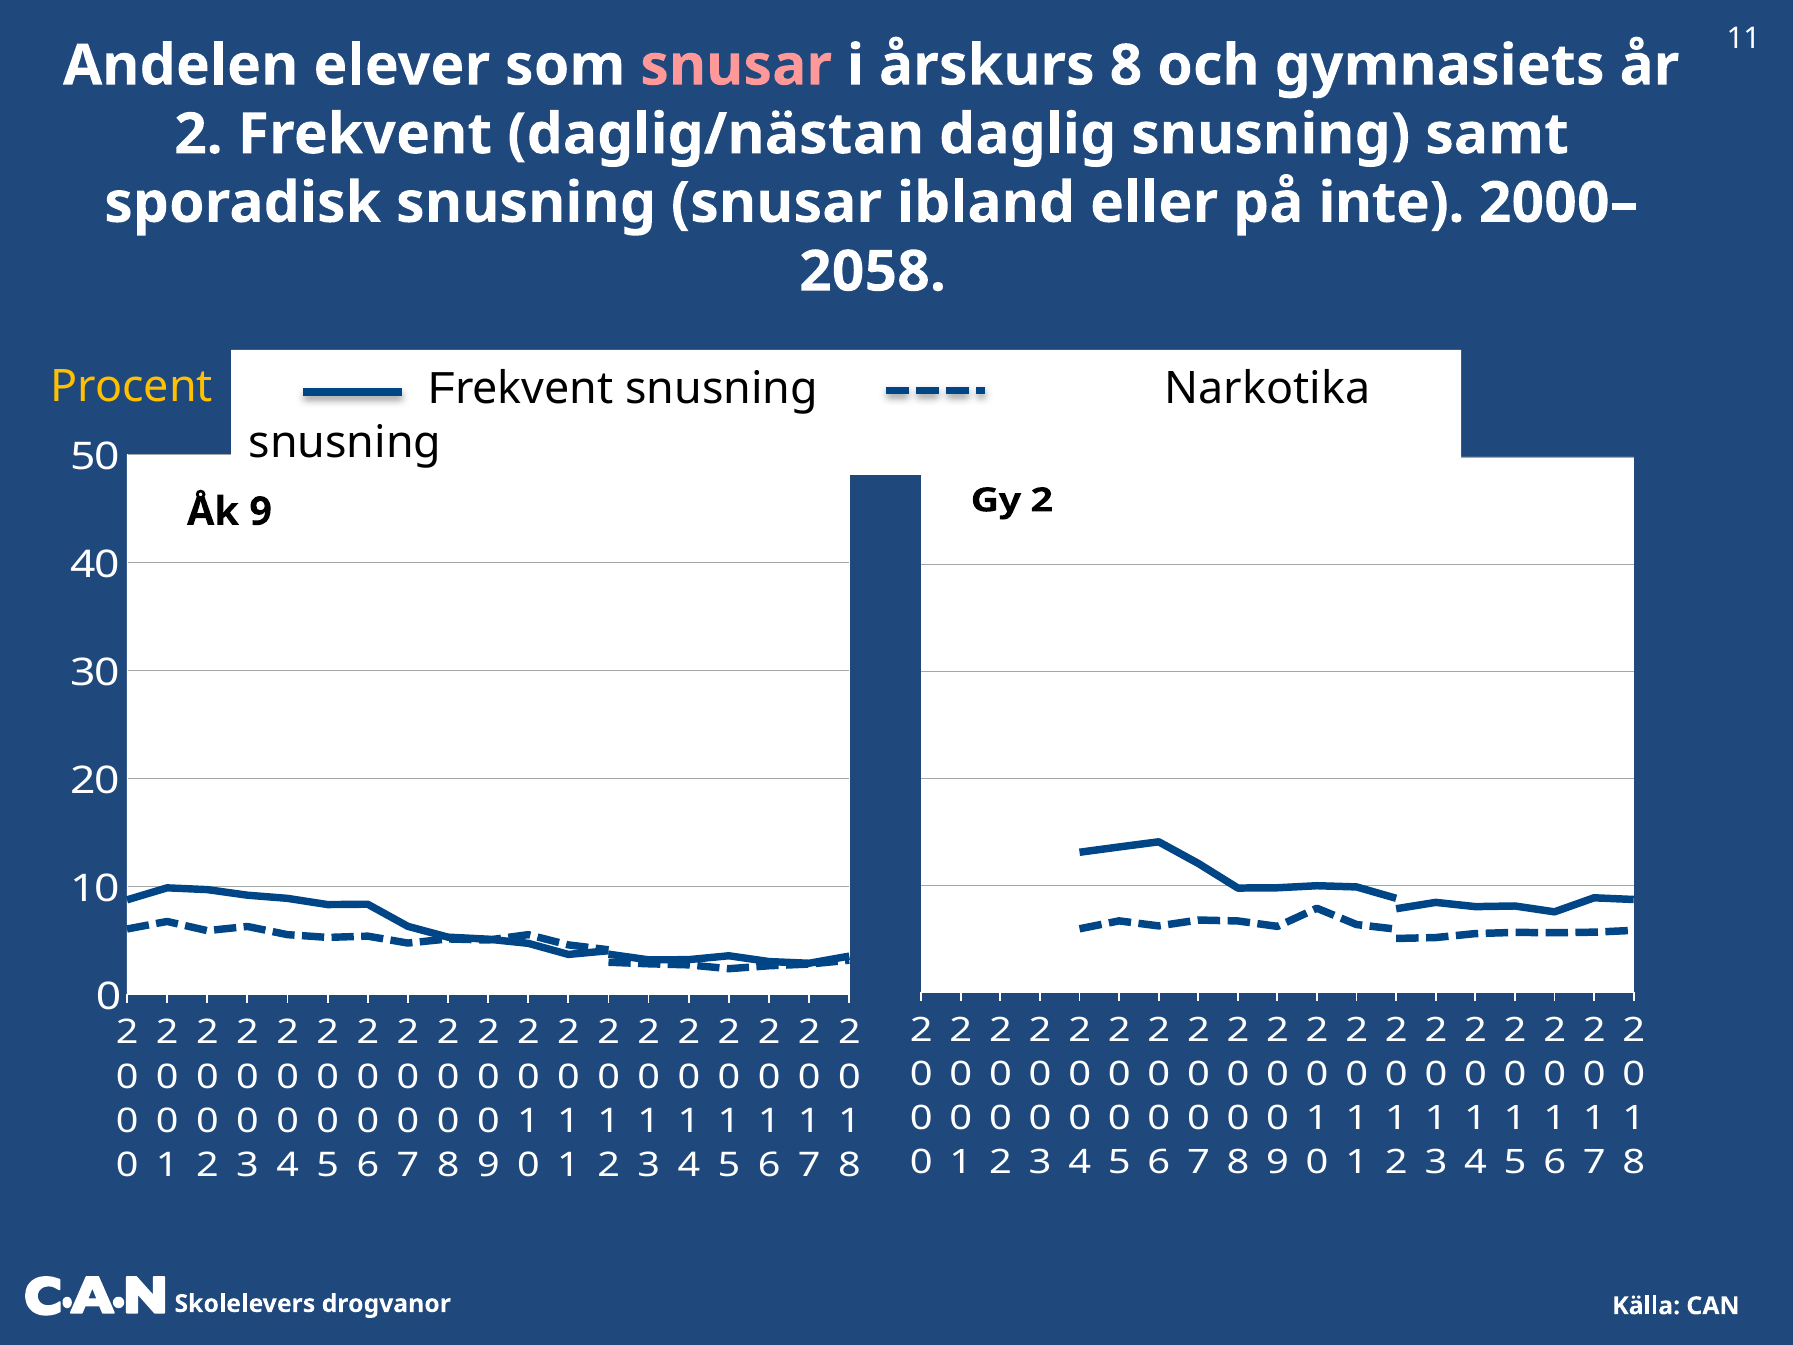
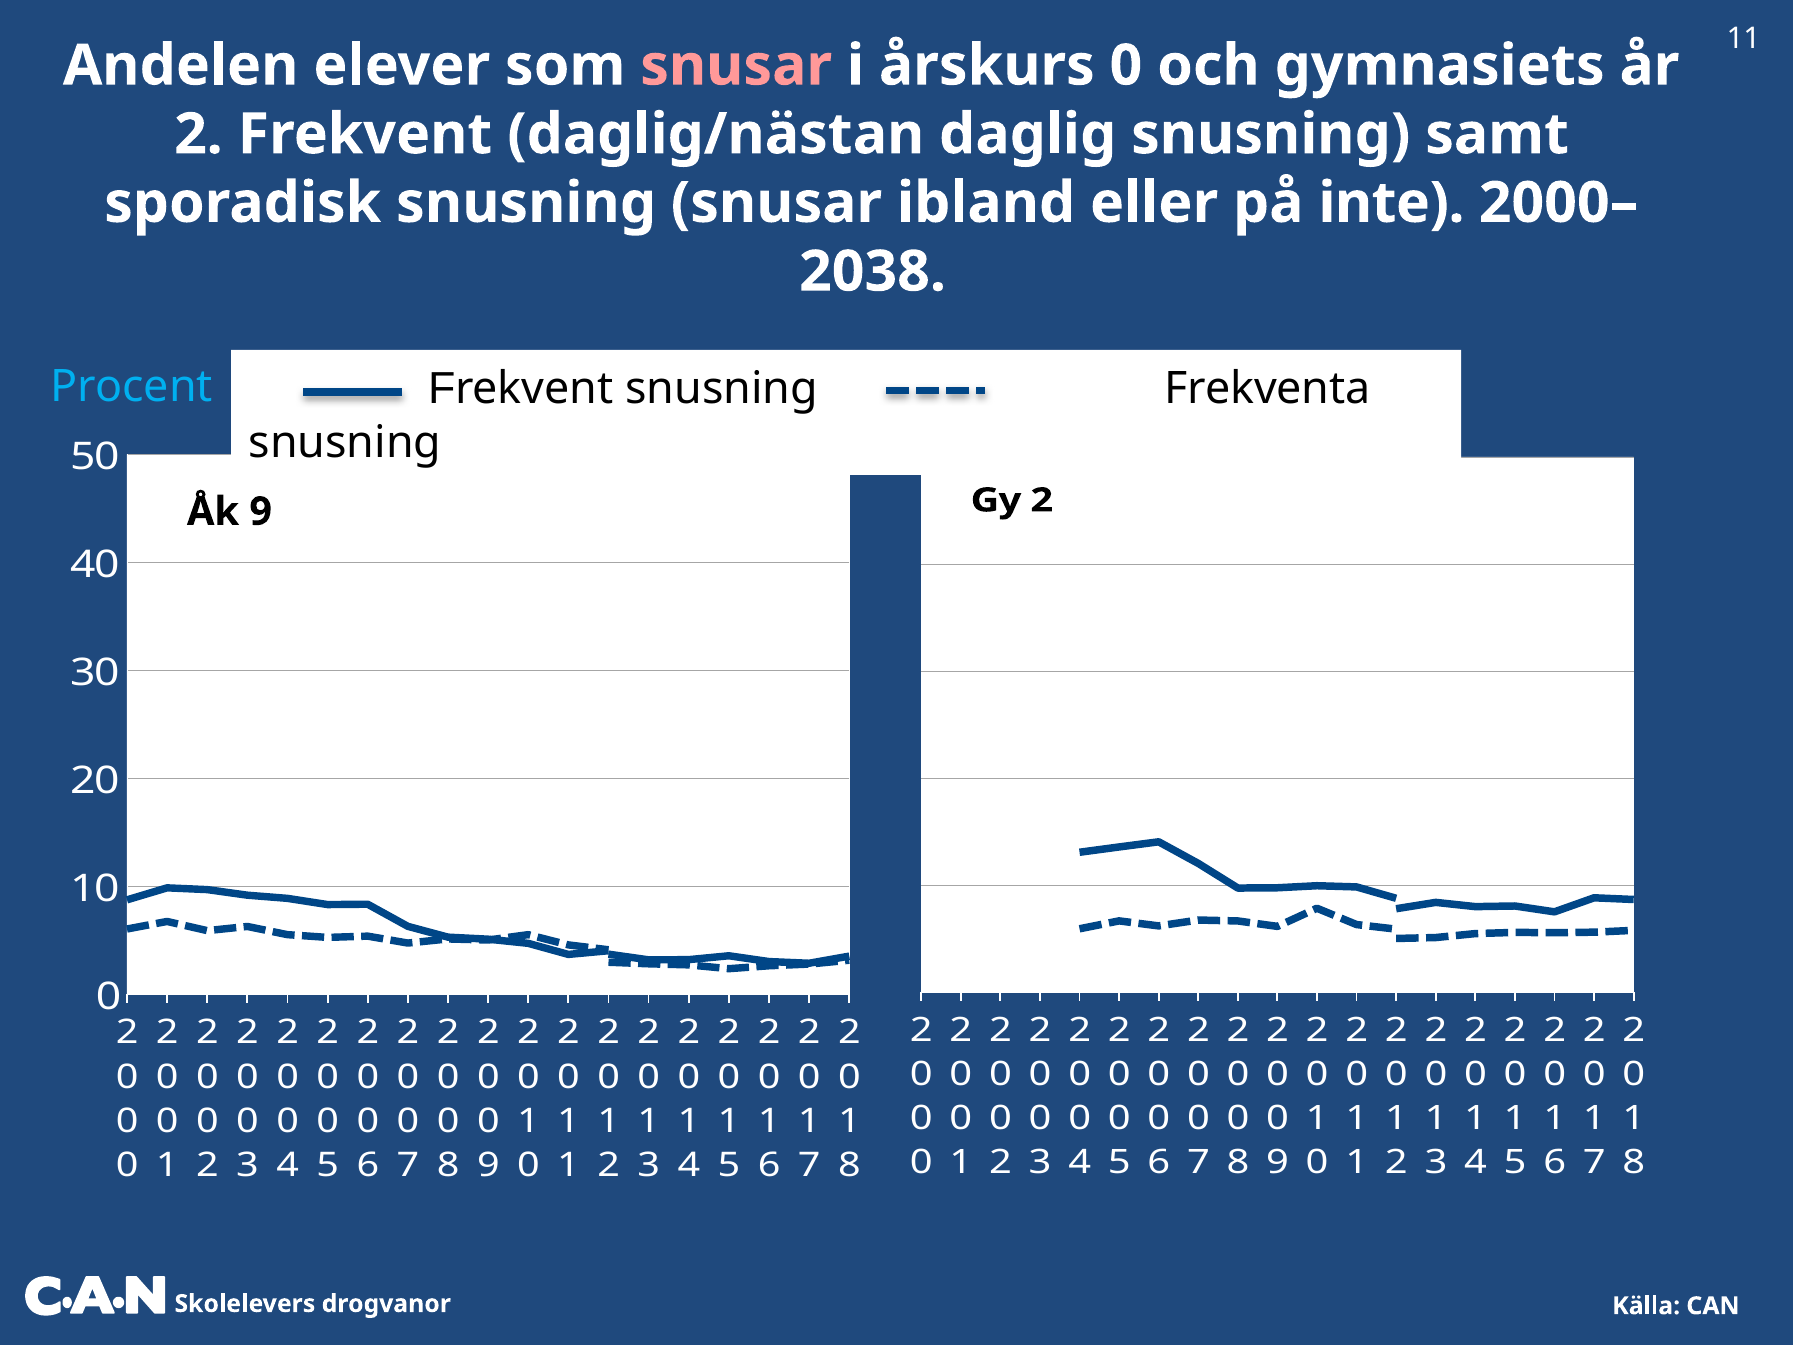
årskurs 8: 8 -> 0 (1126, 66)
2058: 2058 -> 2038 (873, 272)
Narkotika: Narkotika -> Frekventa (1267, 389)
Procent colour: yellow -> light blue (132, 387)
